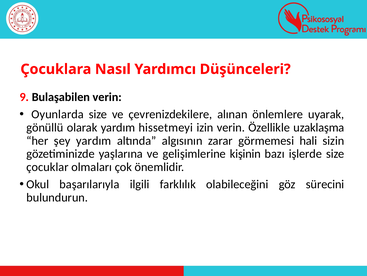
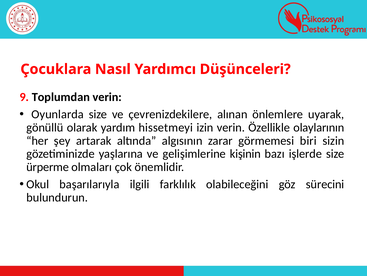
Bulaşabilen: Bulaşabilen -> Toplumdan (61, 97)
uzaklaşma: uzaklaşma -> olaylarının (319, 127)
şey yardım: yardım -> artarak (94, 140)
hali: hali -> biri (308, 140)
çocuklar: çocuklar -> ürperme (48, 167)
